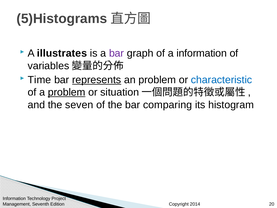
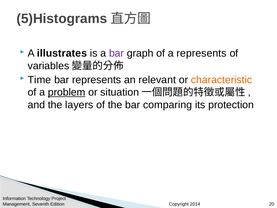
a information: information -> represents (202, 53)
represents underline: present -> none (97, 80)
an problem: problem -> relevant (157, 80)
characteristic colour: blue -> orange (222, 80)
seven: seven -> layers (79, 105)
histogram: histogram -> protection (231, 105)
